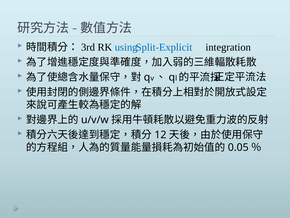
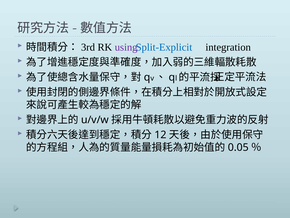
using colour: blue -> purple (126, 47)
